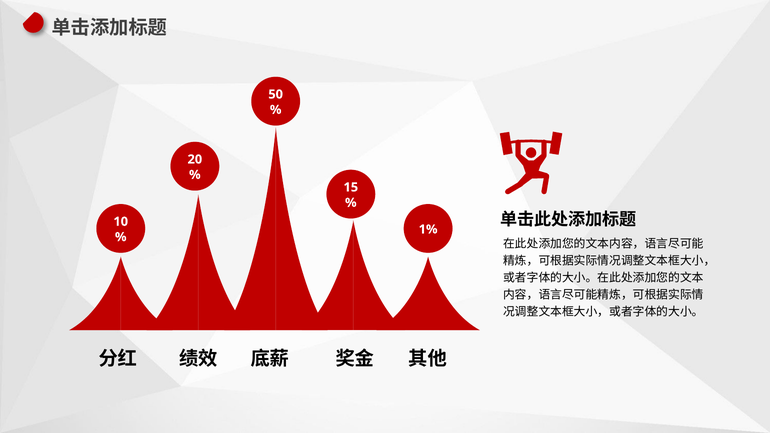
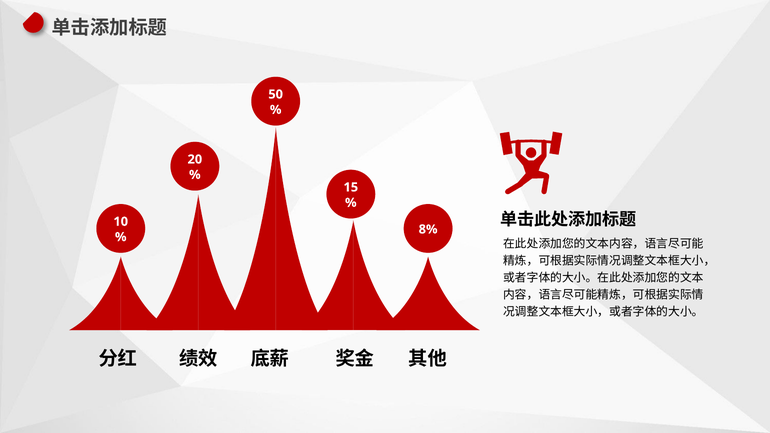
1%: 1% -> 8% (428, 229)
